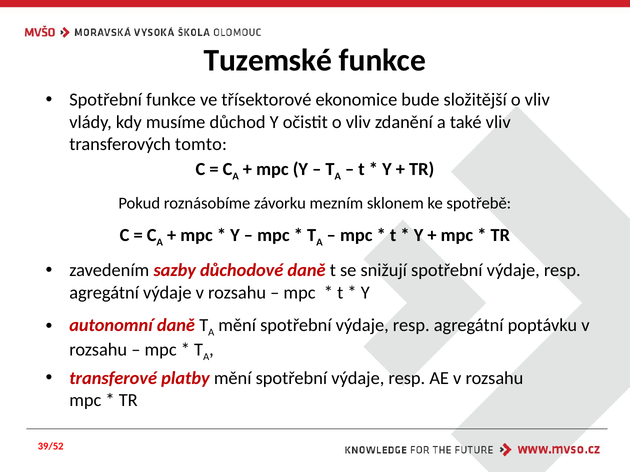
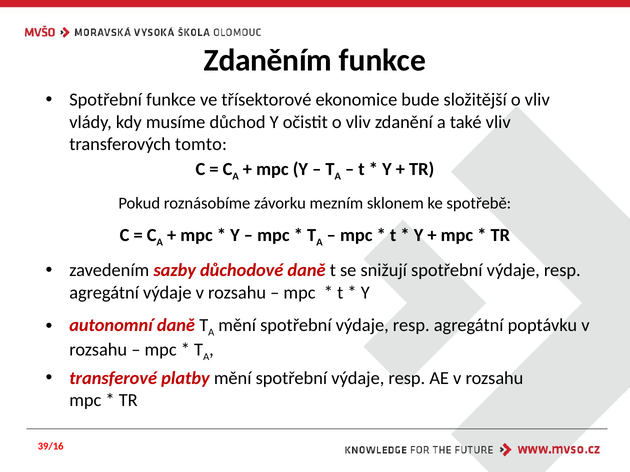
Tuzemské: Tuzemské -> Zdaněním (268, 60)
39/52: 39/52 -> 39/16 (51, 447)
